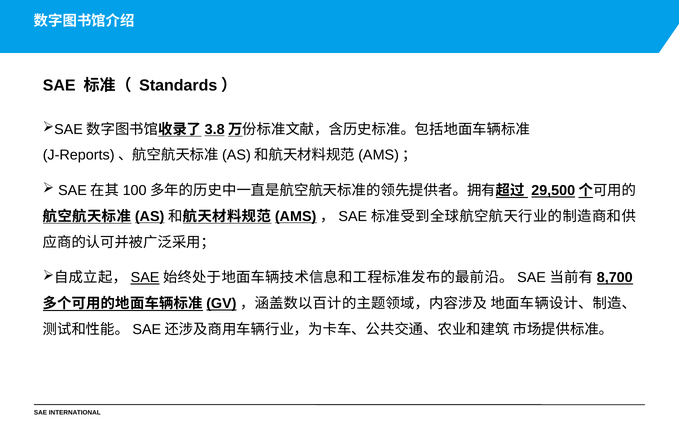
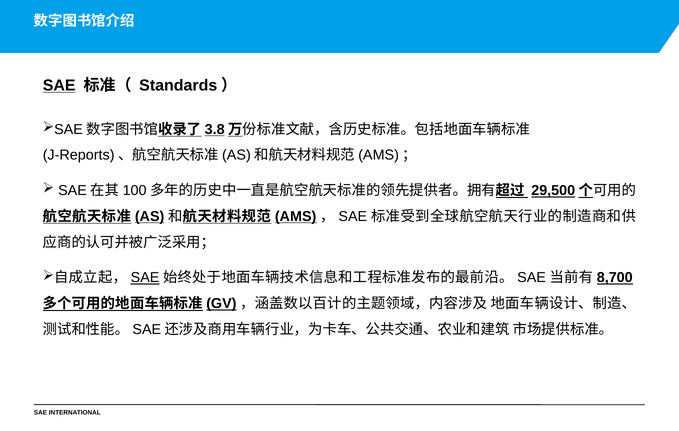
SAE underline: none -> present (59, 85)
